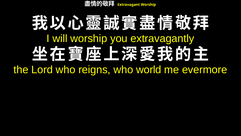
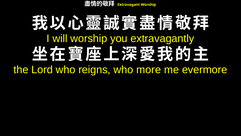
world: world -> more (149, 70)
